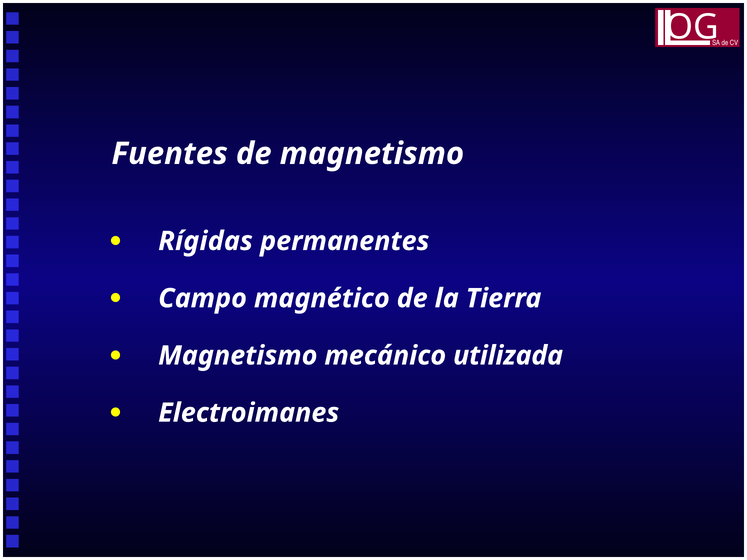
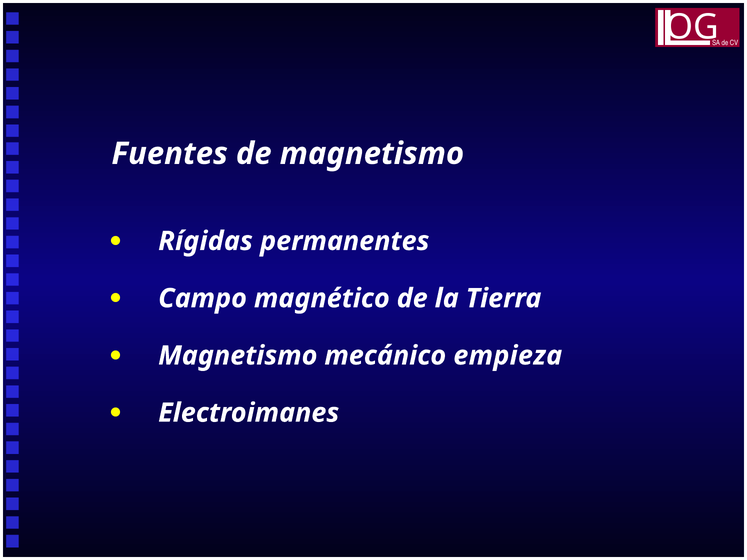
utilizada: utilizada -> empieza (508, 356)
